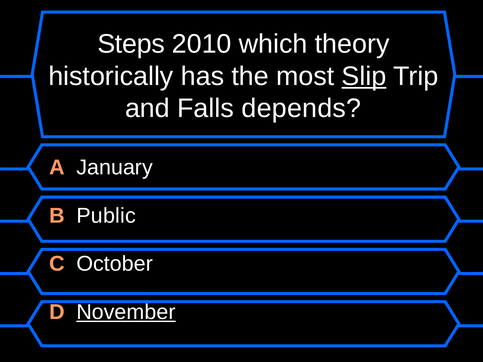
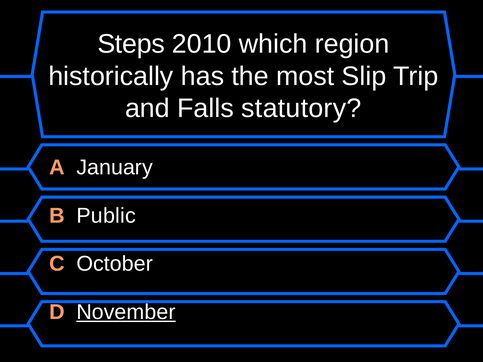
theory: theory -> region (352, 44)
Slip underline: present -> none (364, 76)
depends: depends -> statutory (301, 109)
